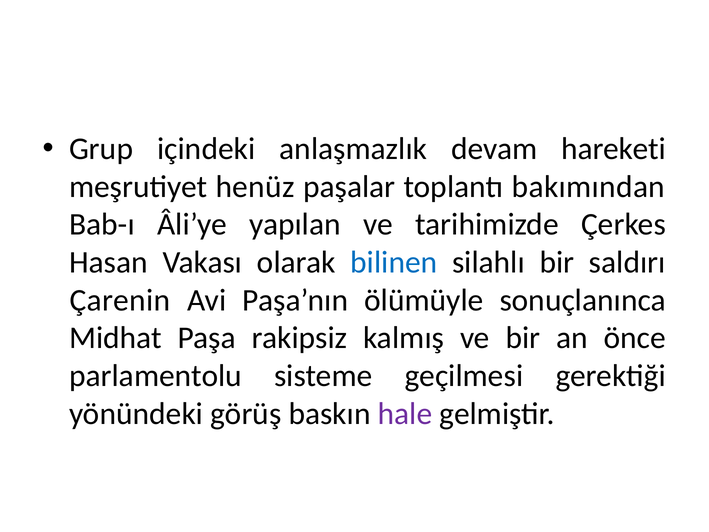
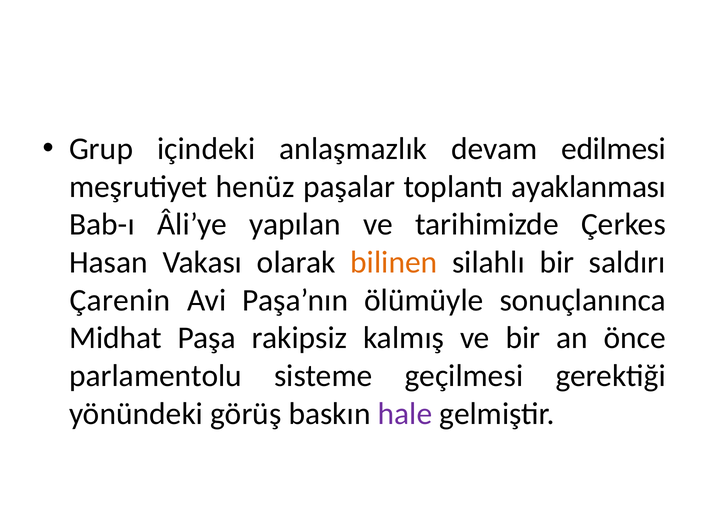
hareketi: hareketi -> edilmesi (614, 149)
bakımından: bakımından -> ayaklanması (589, 187)
bilinen colour: blue -> orange (394, 262)
